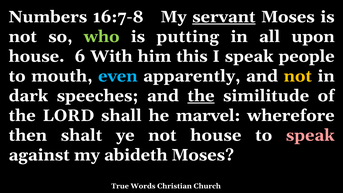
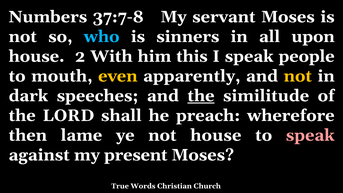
16:7-8: 16:7-8 -> 37:7-8 (118, 17)
servant underline: present -> none (224, 17)
who colour: light green -> light blue (102, 37)
putting: putting -> sinners (188, 37)
6: 6 -> 2 (80, 56)
even colour: light blue -> yellow (118, 76)
marvel: marvel -> preach (208, 116)
shalt: shalt -> lame (81, 135)
abideth: abideth -> present (136, 155)
